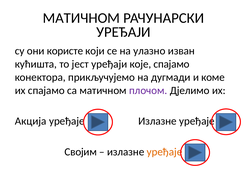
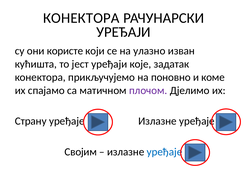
МАТИЧНОМ: МАТИЧНОМ -> КОНЕКТОРА (81, 18)
које спајамо: спајамо -> задатак (171, 64)
дугмади: дугмади -> поновно (171, 77)
Акција: Акција -> Страну (31, 121)
уређаје colour: orange -> blue (165, 152)
